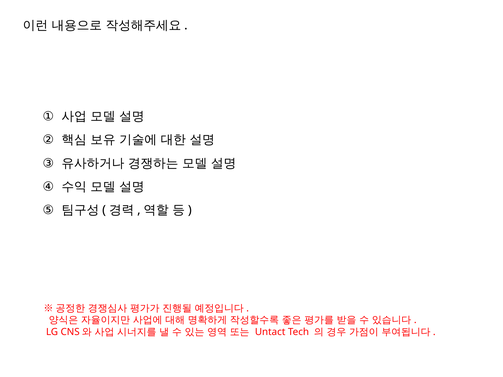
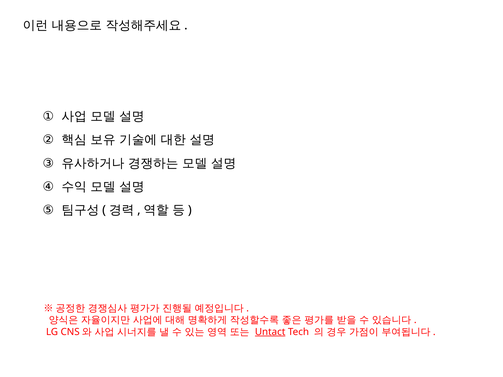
Untact underline: none -> present (270, 332)
